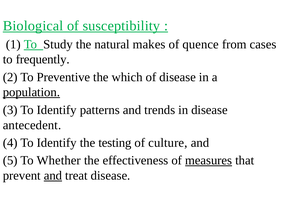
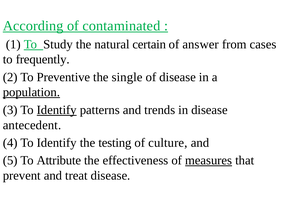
Biological: Biological -> According (33, 26)
susceptibility: susceptibility -> contaminated (121, 26)
makes: makes -> certain (149, 44)
quence: quence -> answer (201, 44)
which: which -> single (127, 77)
Identify underline: none -> present (57, 110)
Whether: Whether -> Attribute (59, 160)
and underline: present -> none (53, 176)
